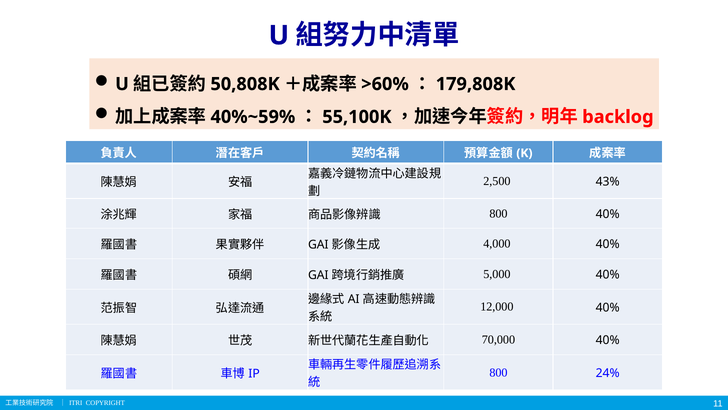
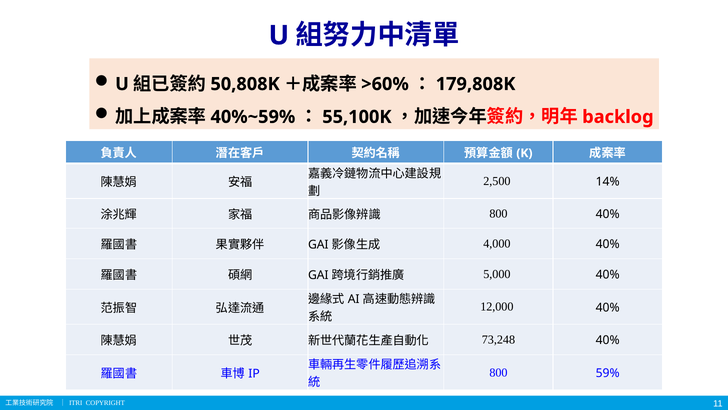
43%: 43% -> 14% (608, 181)
70,000: 70,000 -> 73,248 (498, 339)
24%: 24% -> 59% (608, 373)
